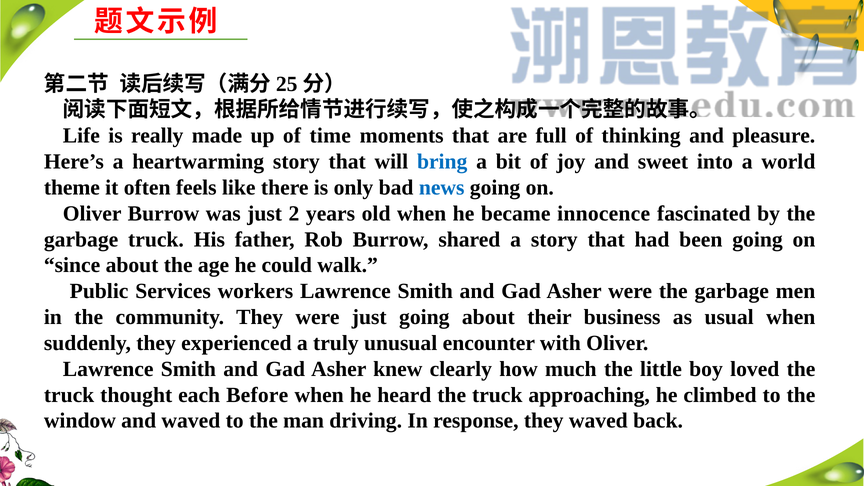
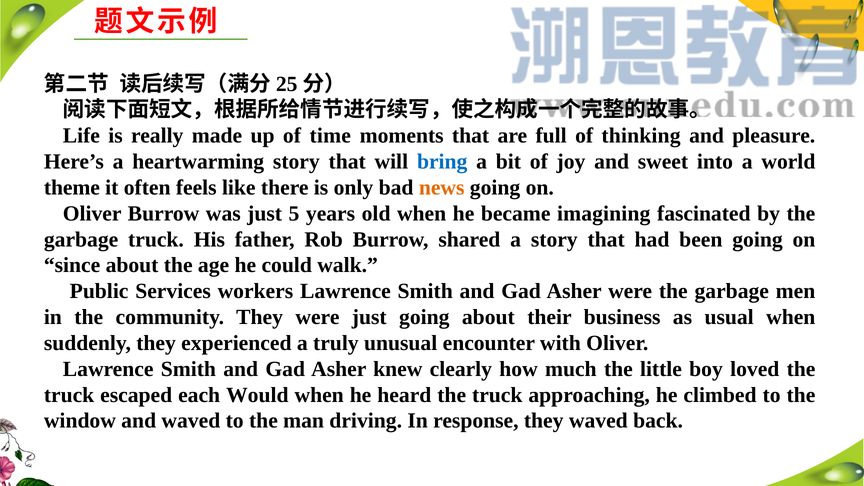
news colour: blue -> orange (442, 188)
2: 2 -> 5 (294, 213)
innocence: innocence -> imagining (604, 213)
thought: thought -> escaped (136, 395)
Before: Before -> Would (257, 395)
